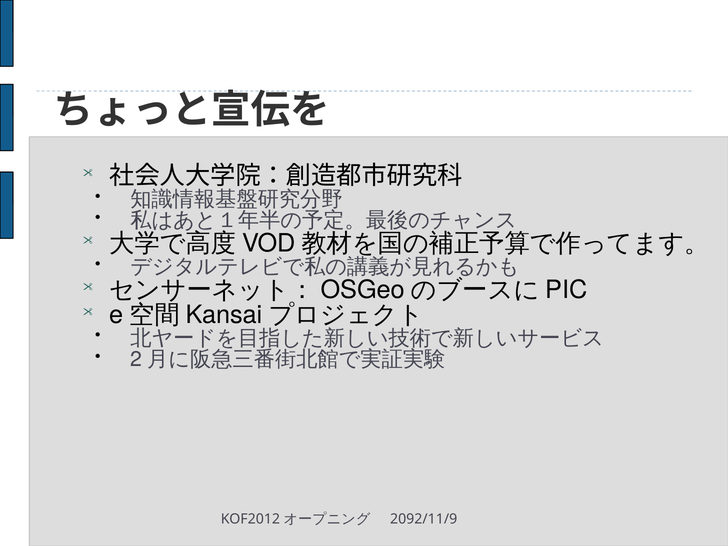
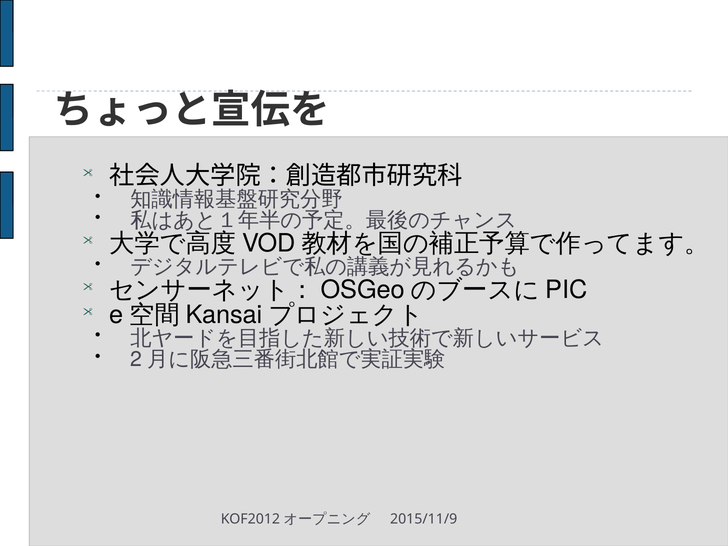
2092/11/9: 2092/11/9 -> 2015/11/9 (424, 519)
